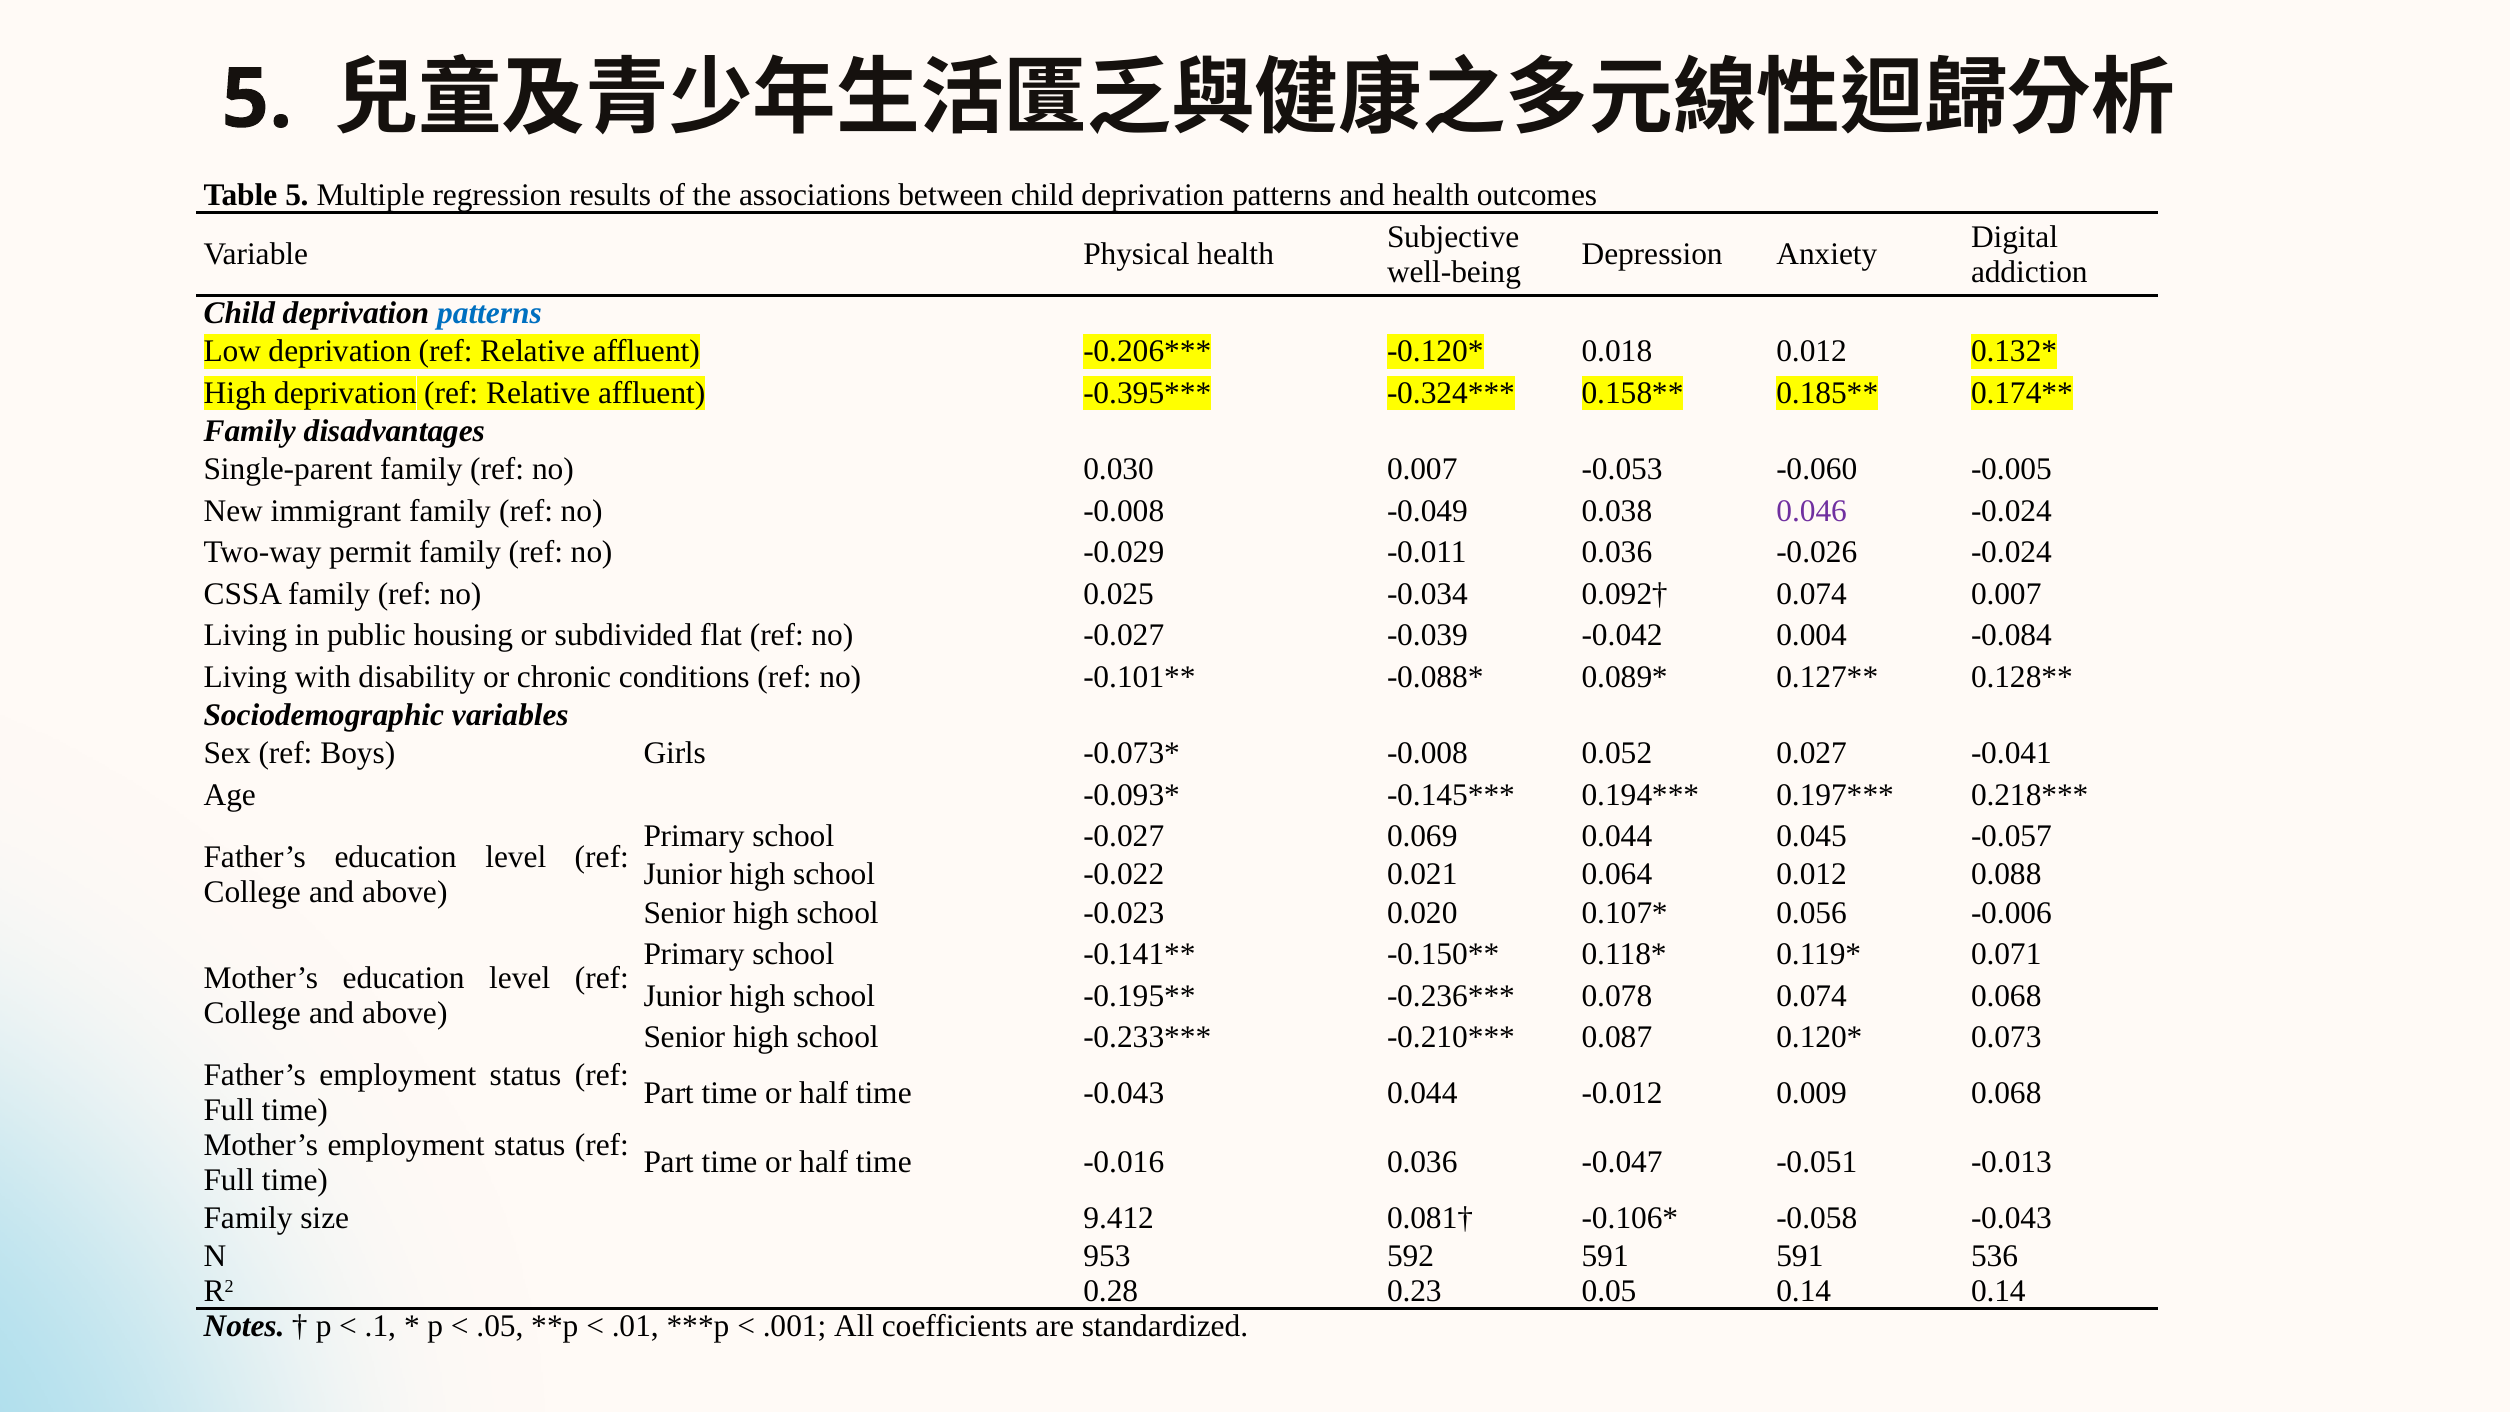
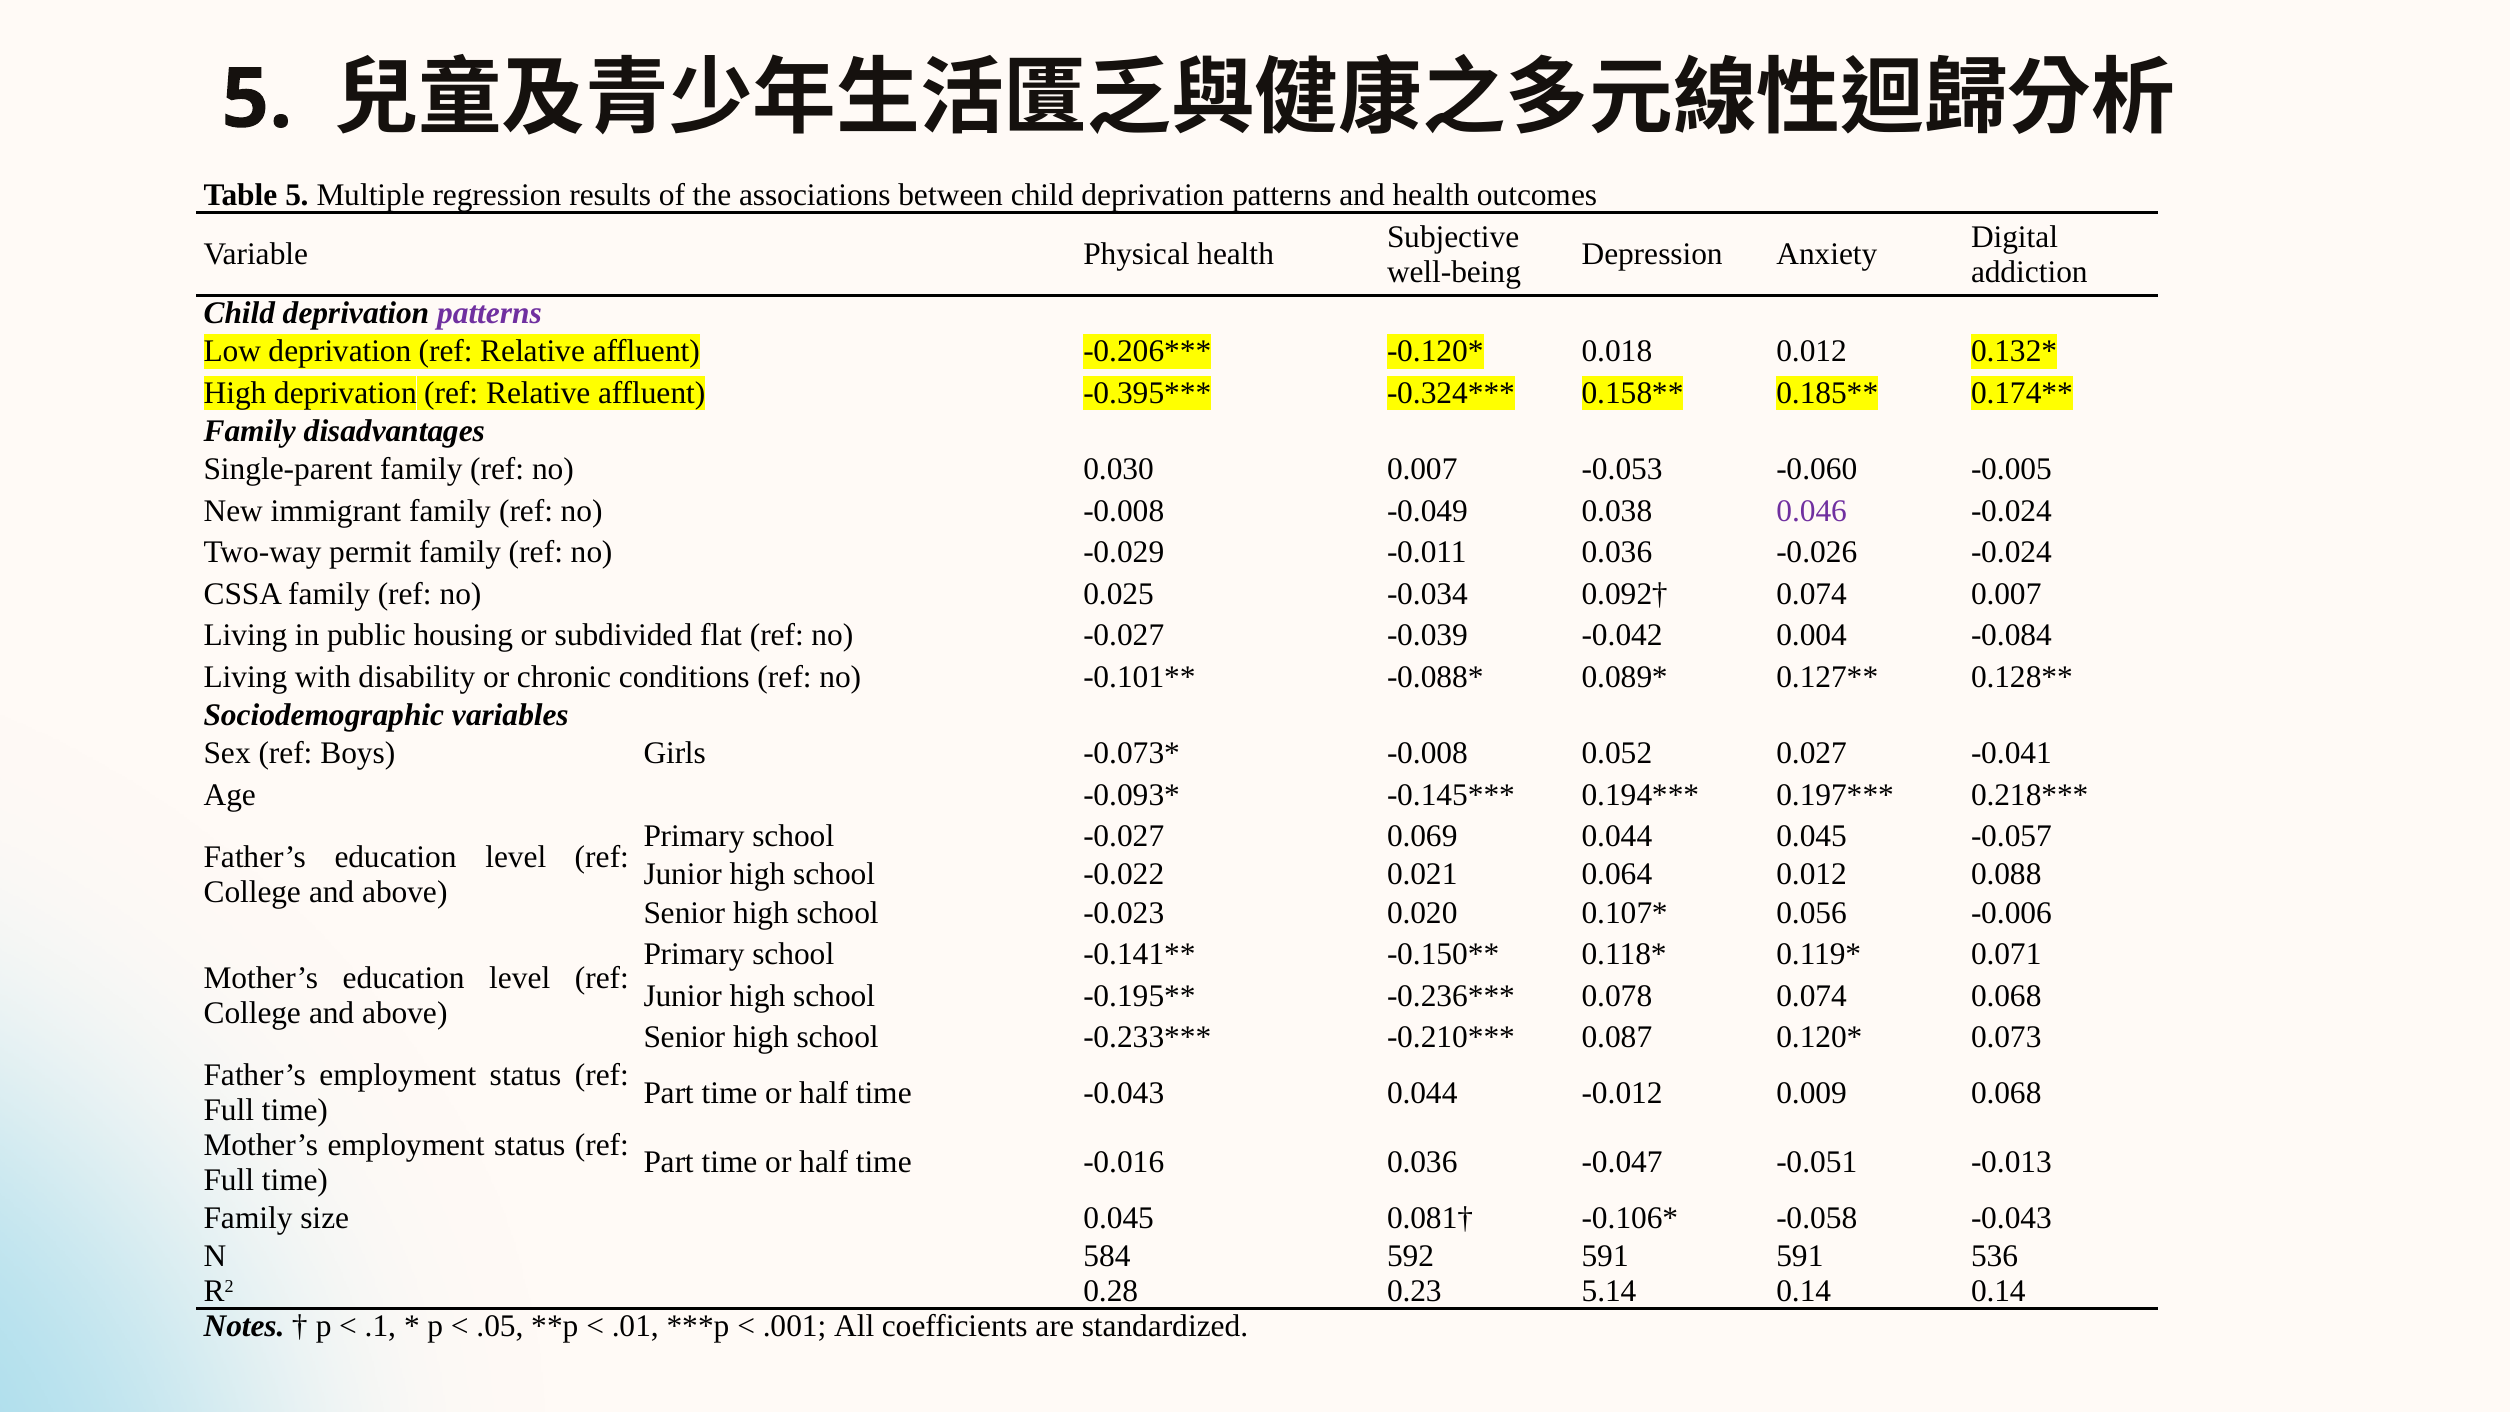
patterns colour: blue -> purple (489, 313)
size 9.412: 9.412 -> 0.045 (1119, 1218)
953: 953 -> 584 (1107, 1256)
0.05: 0.05 -> 5.14 (1609, 1291)
